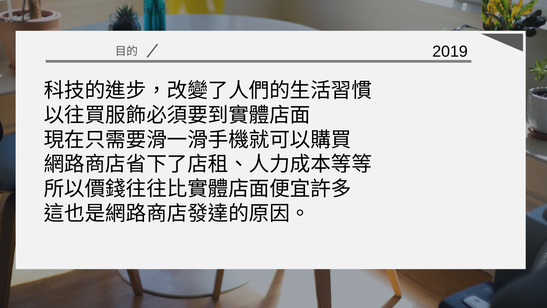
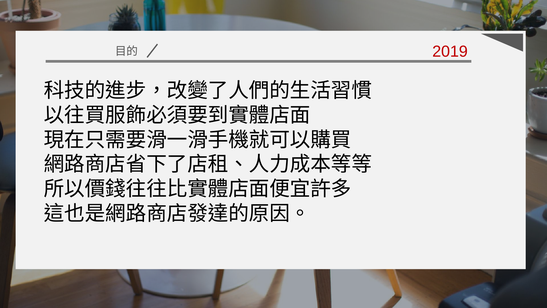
2019 colour: black -> red (450, 52)
